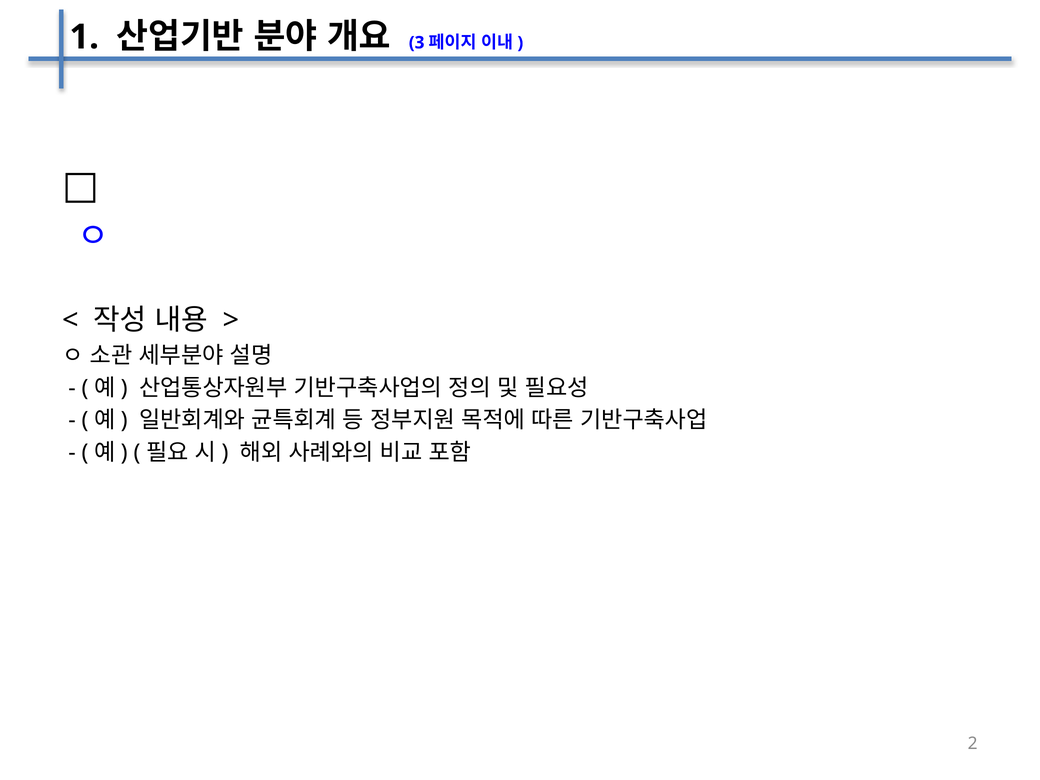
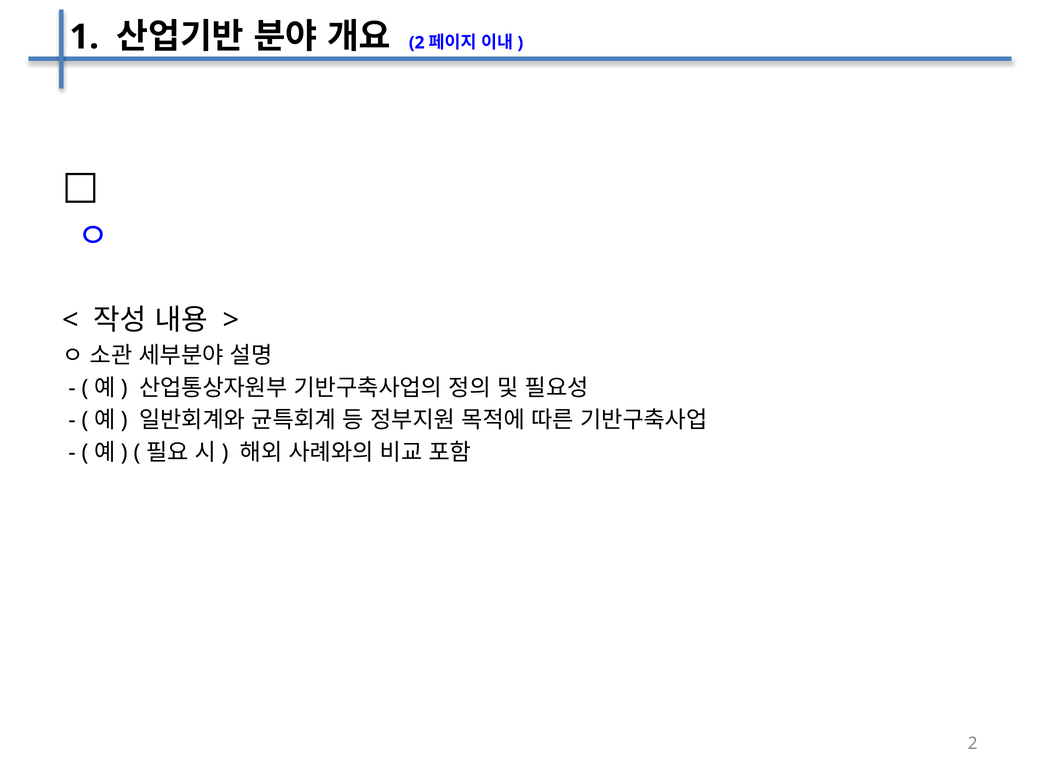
3: 3 -> 2 (417, 43)
